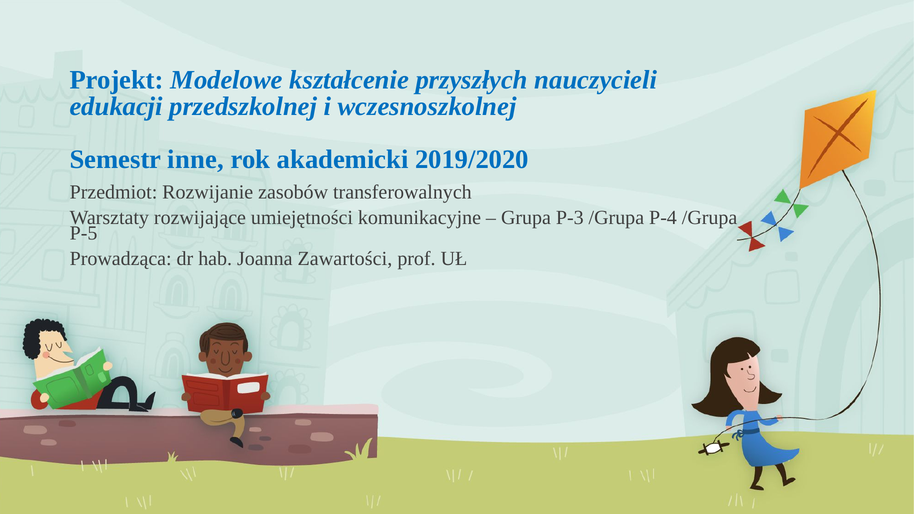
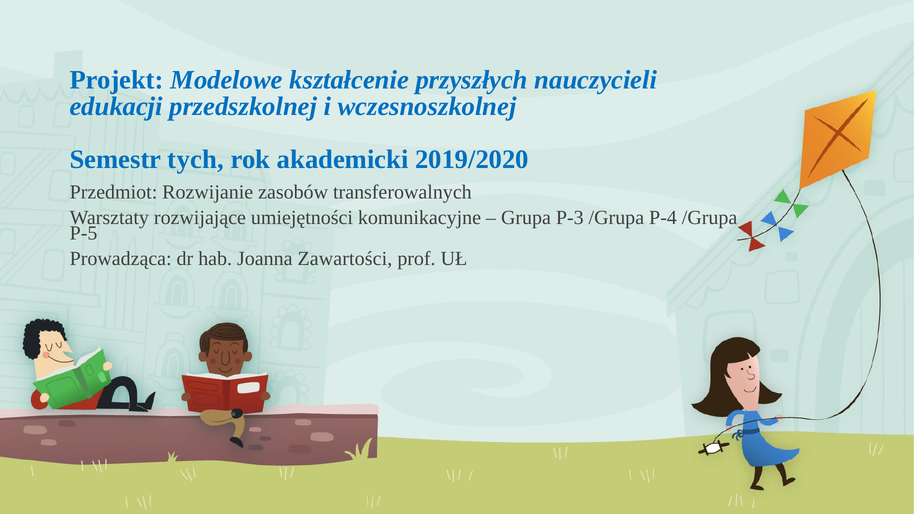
inne: inne -> tych (196, 160)
